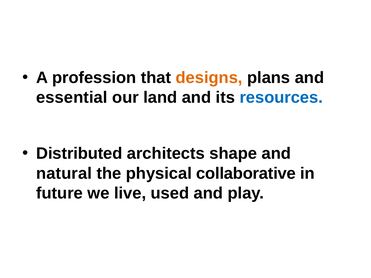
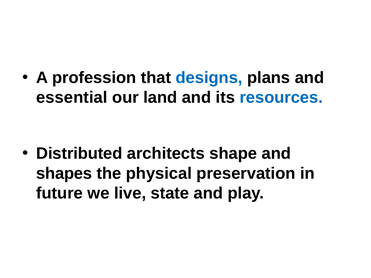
designs colour: orange -> blue (209, 78)
natural: natural -> shapes (64, 173)
collaborative: collaborative -> preservation (246, 173)
used: used -> state (170, 193)
